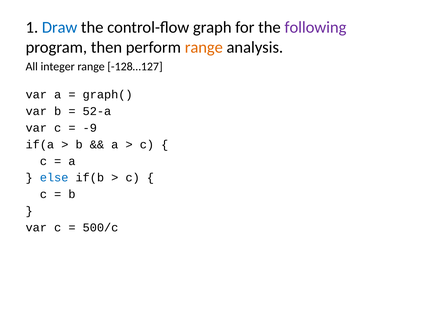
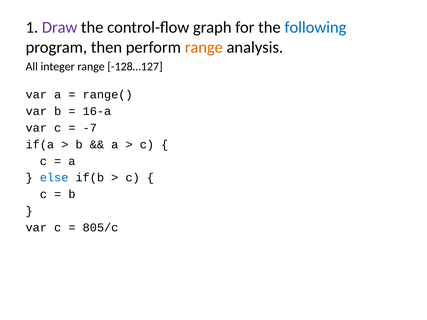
Draw colour: blue -> purple (60, 28)
following colour: purple -> blue (315, 28)
graph(: graph( -> range( (108, 95)
52-a: 52-a -> 16-a (97, 111)
-9: -9 -> -7 (90, 128)
500/c: 500/c -> 805/c (100, 228)
